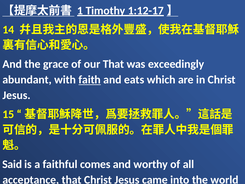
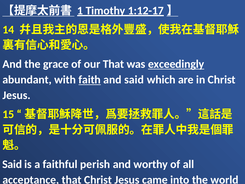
exceedingly underline: none -> present (176, 64)
and eats: eats -> said (134, 80)
comes: comes -> perish (95, 164)
